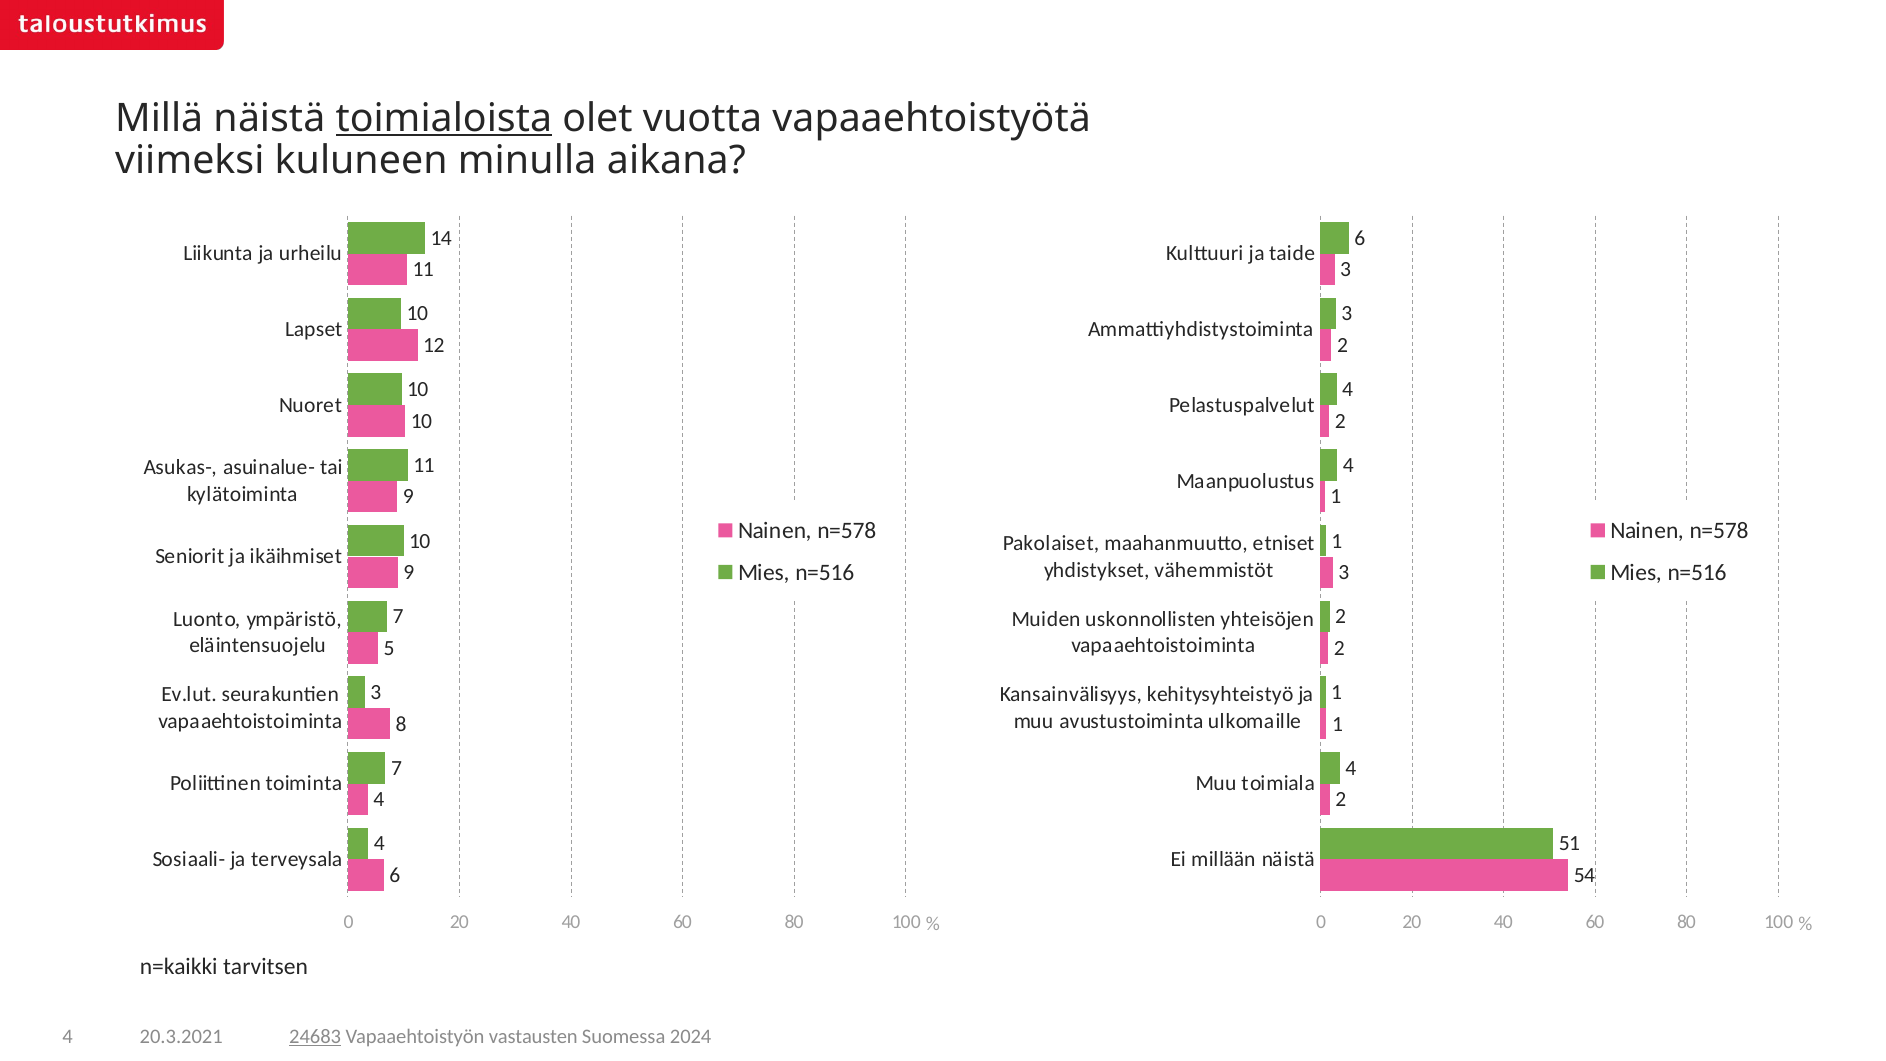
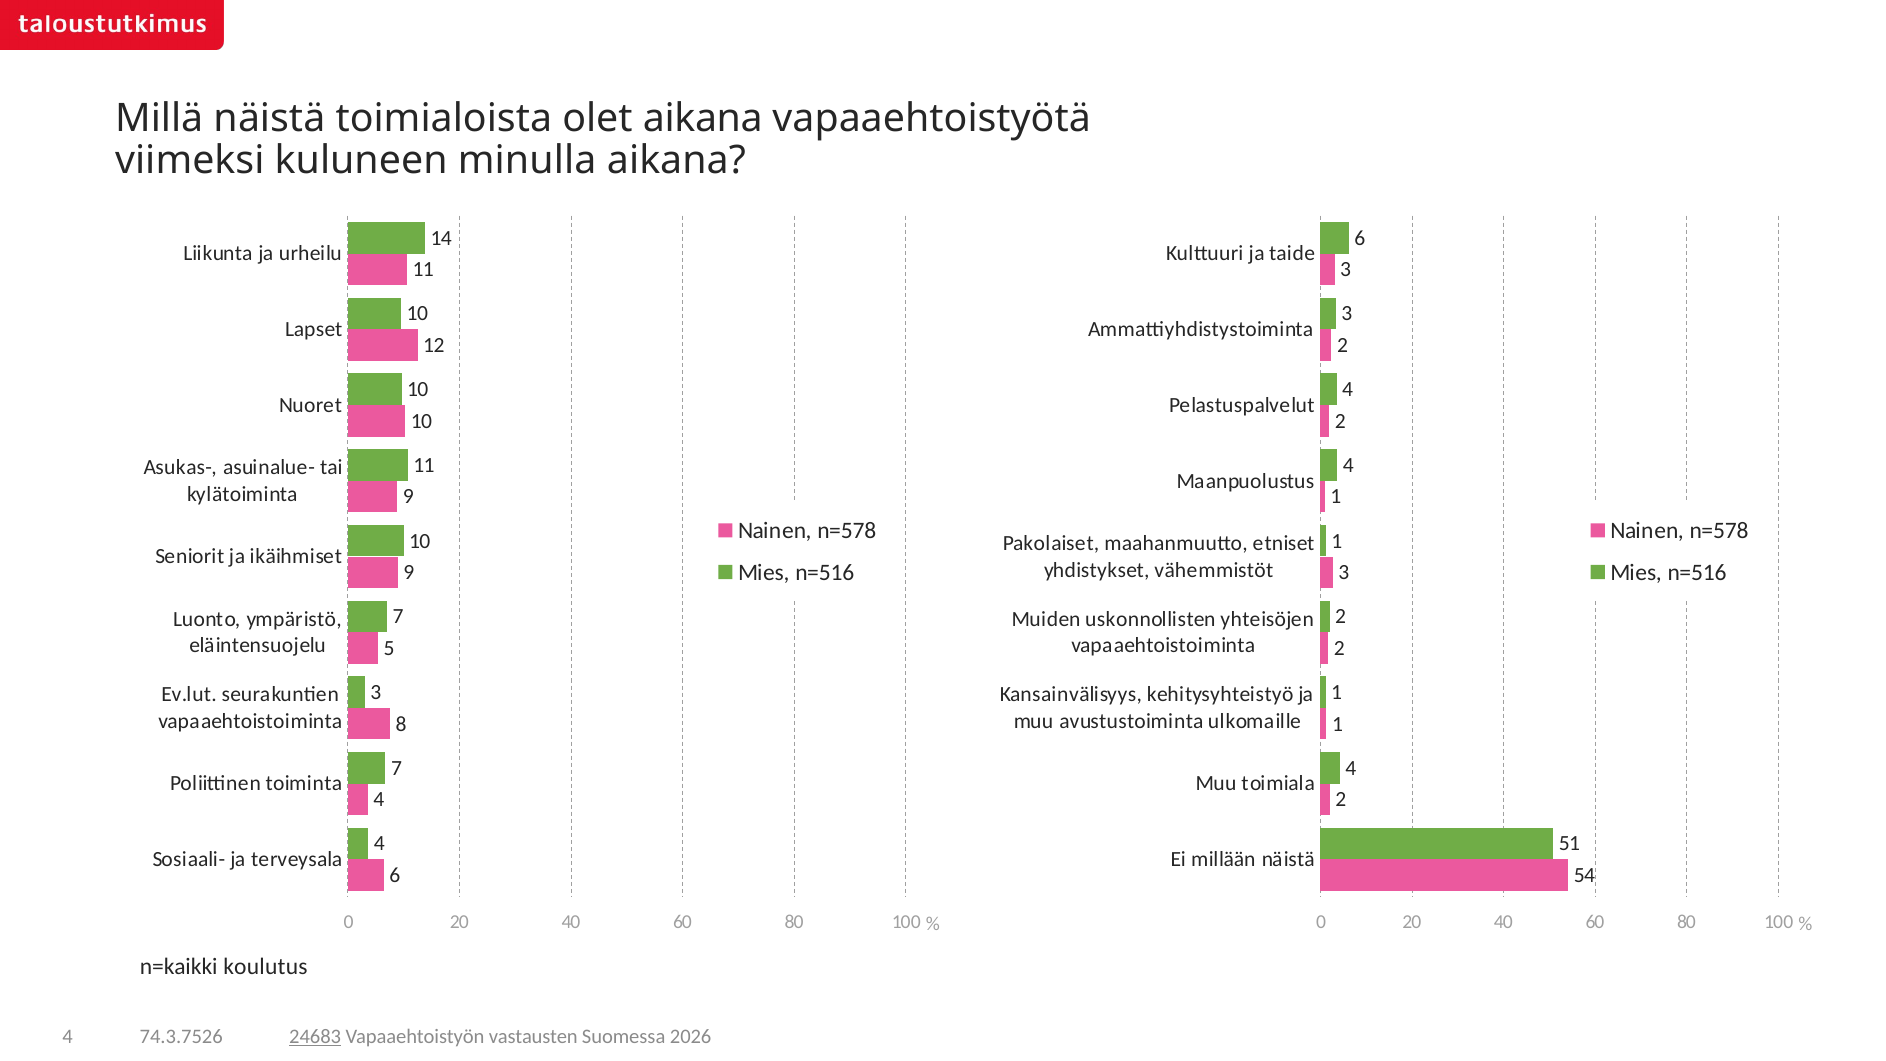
toimialoista underline: present -> none (444, 118)
olet vuotta: vuotta -> aikana (703, 118)
tarvitsen: tarvitsen -> koulutus (265, 967)
20.3.2021: 20.3.2021 -> 74.3.7526 (181, 1037)
2024: 2024 -> 2026 (691, 1037)
